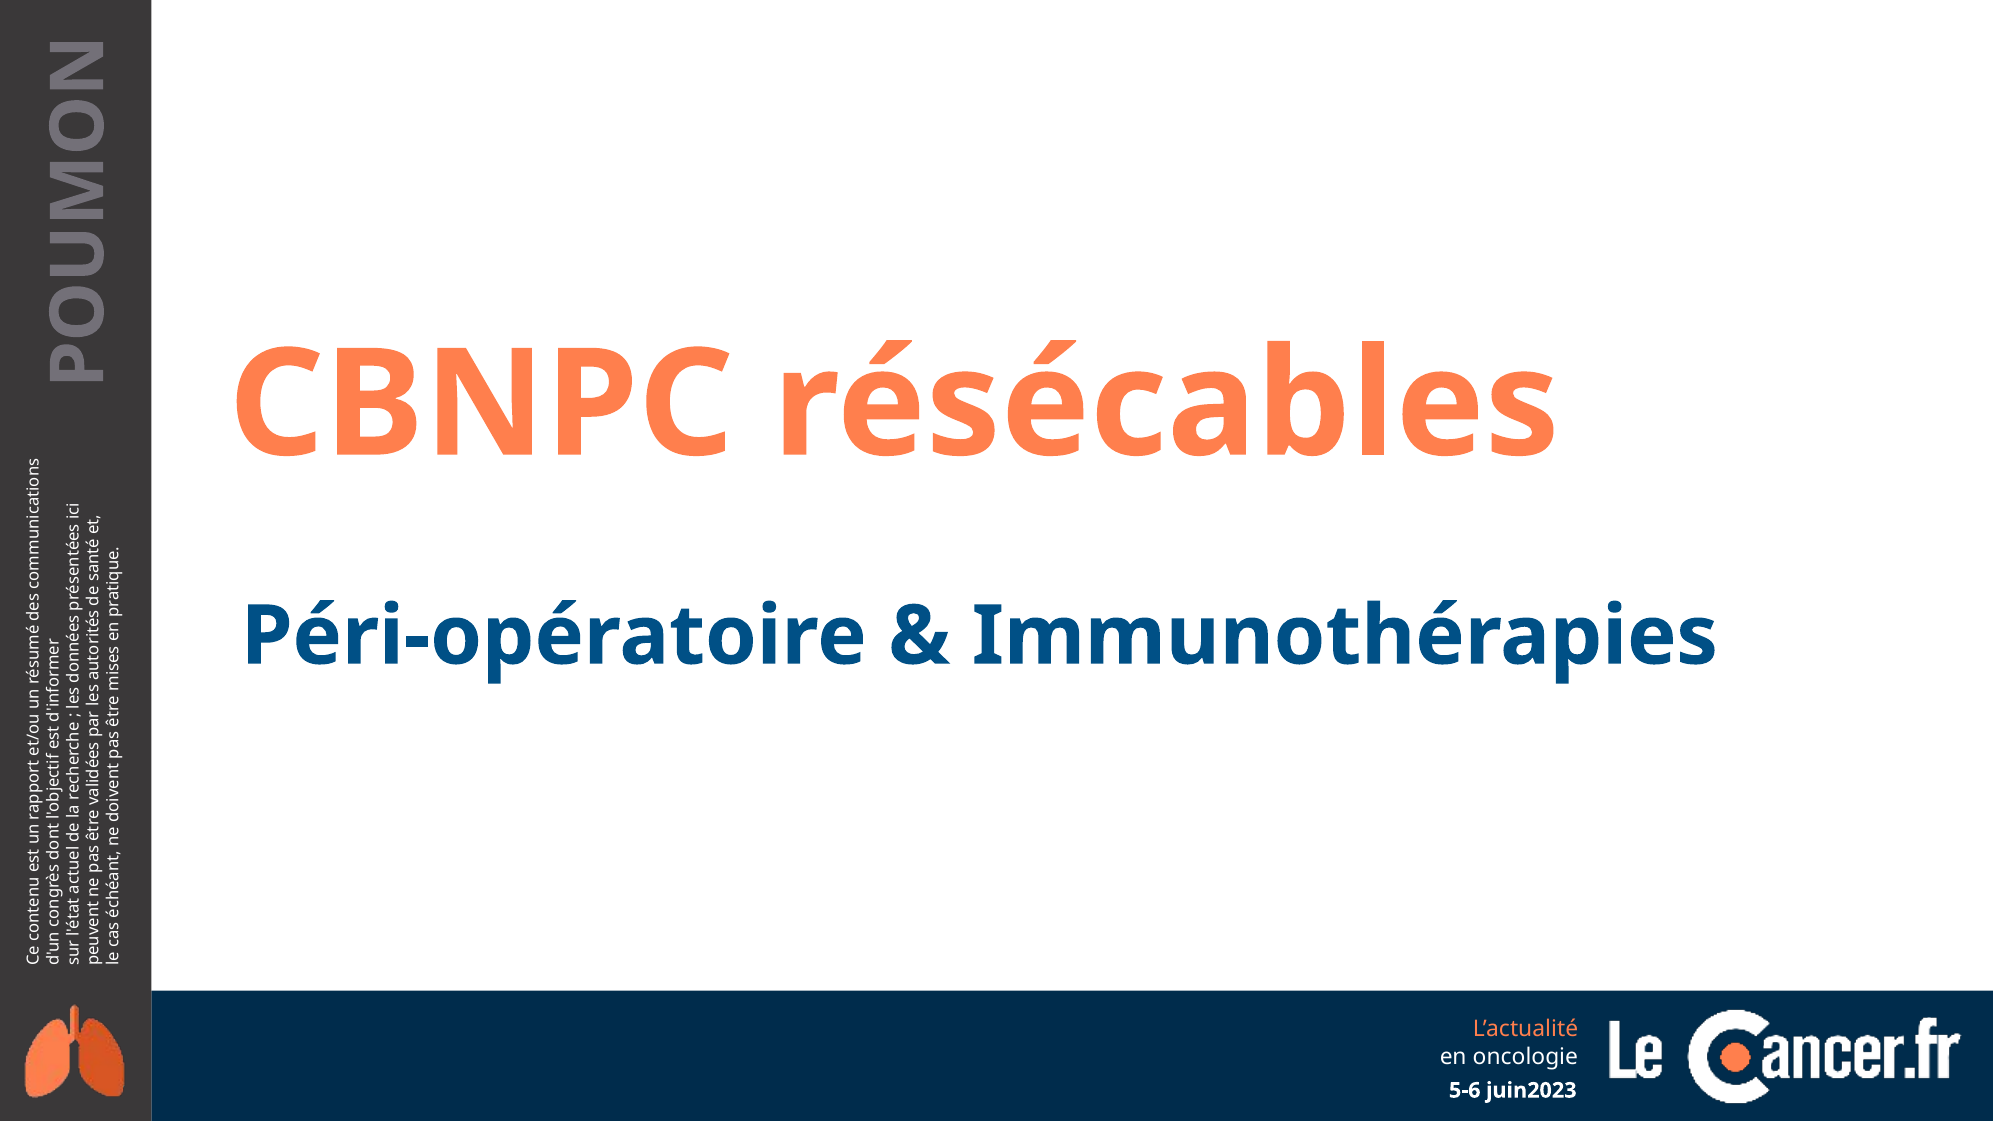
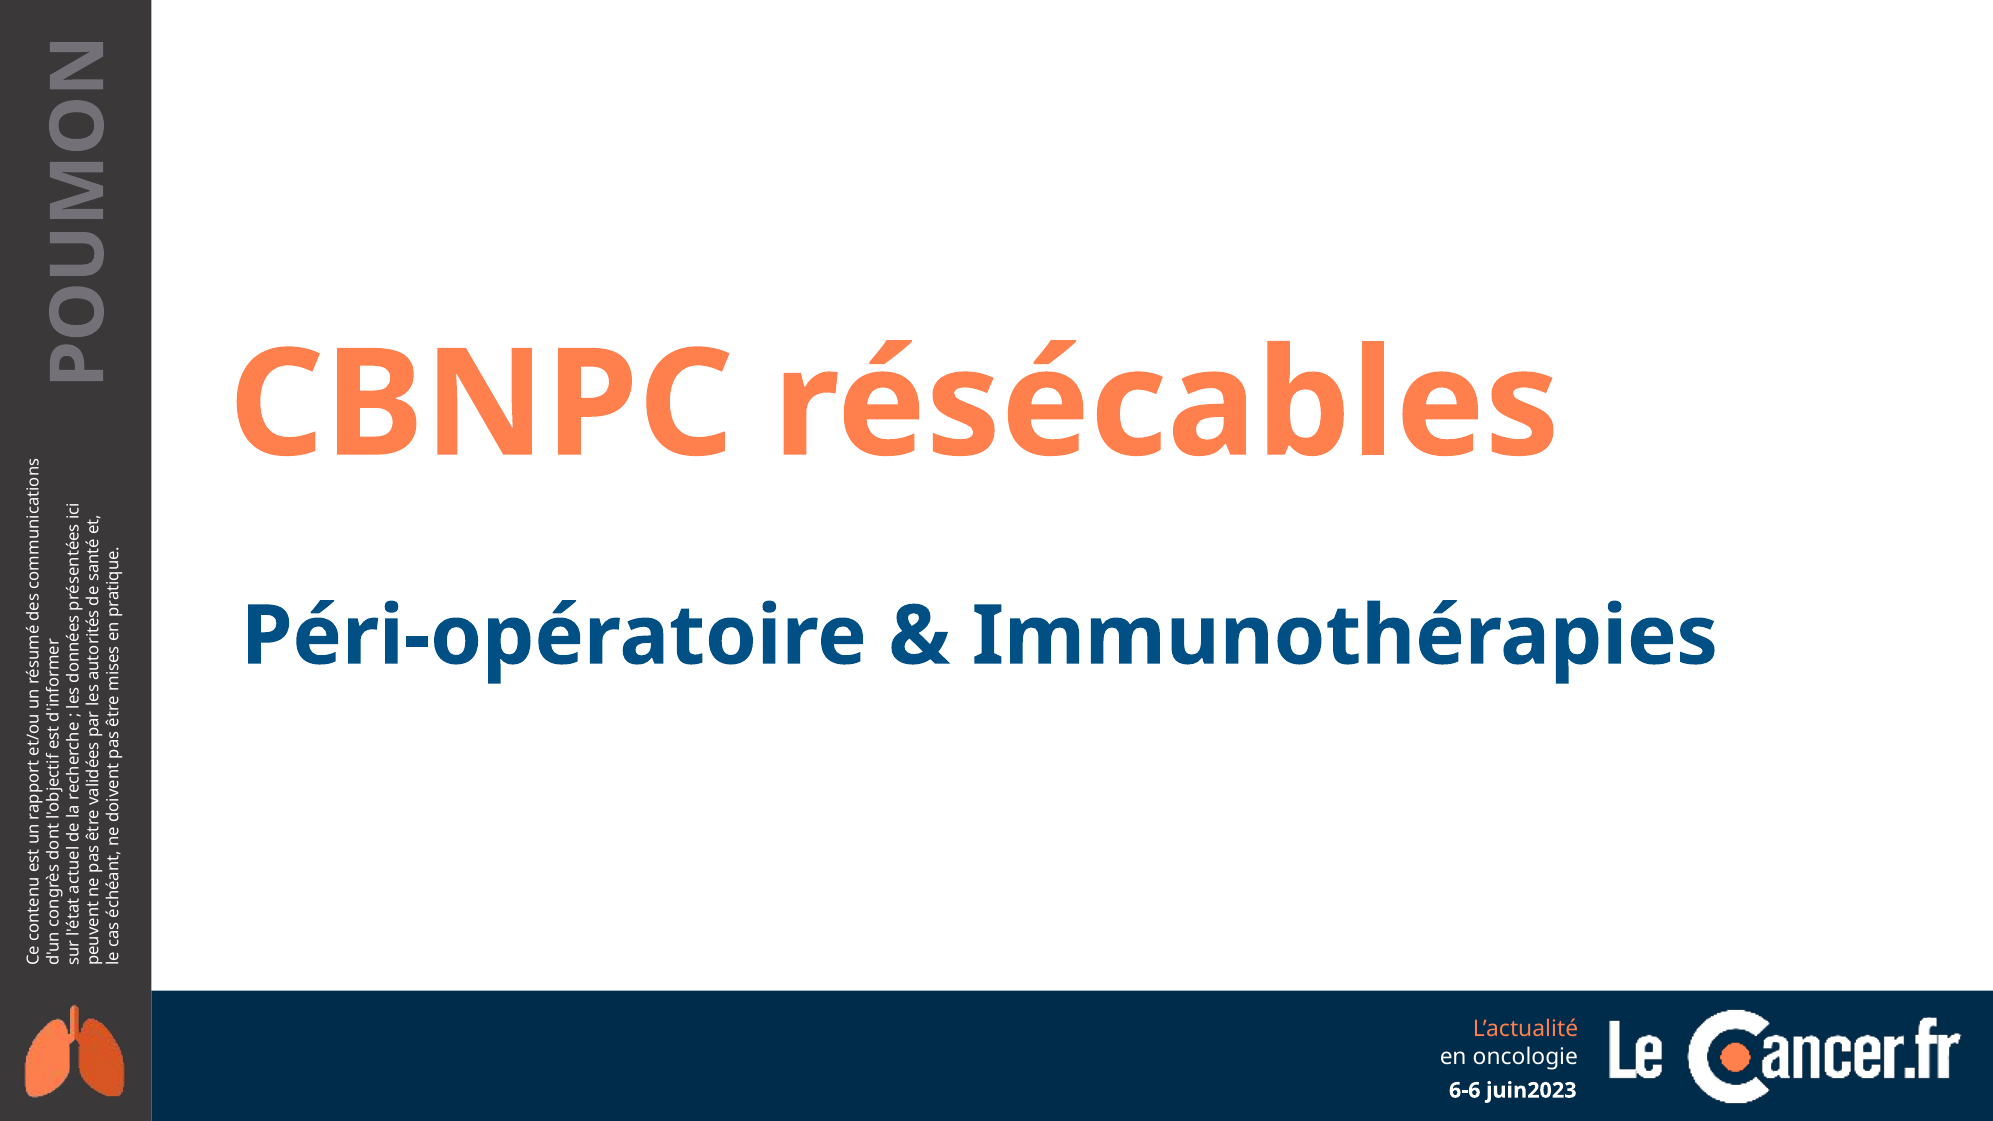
5-6: 5-6 -> 6-6 (1465, 1091)
